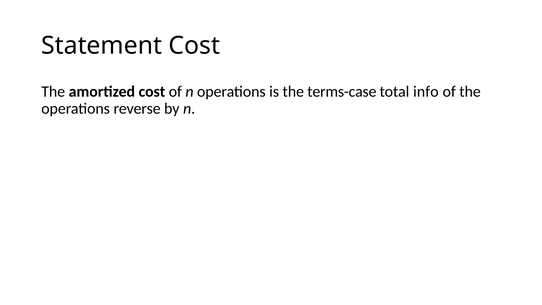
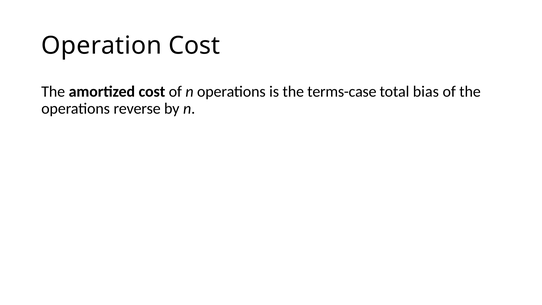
Statement: Statement -> Operation (102, 46)
info: info -> bias (426, 92)
